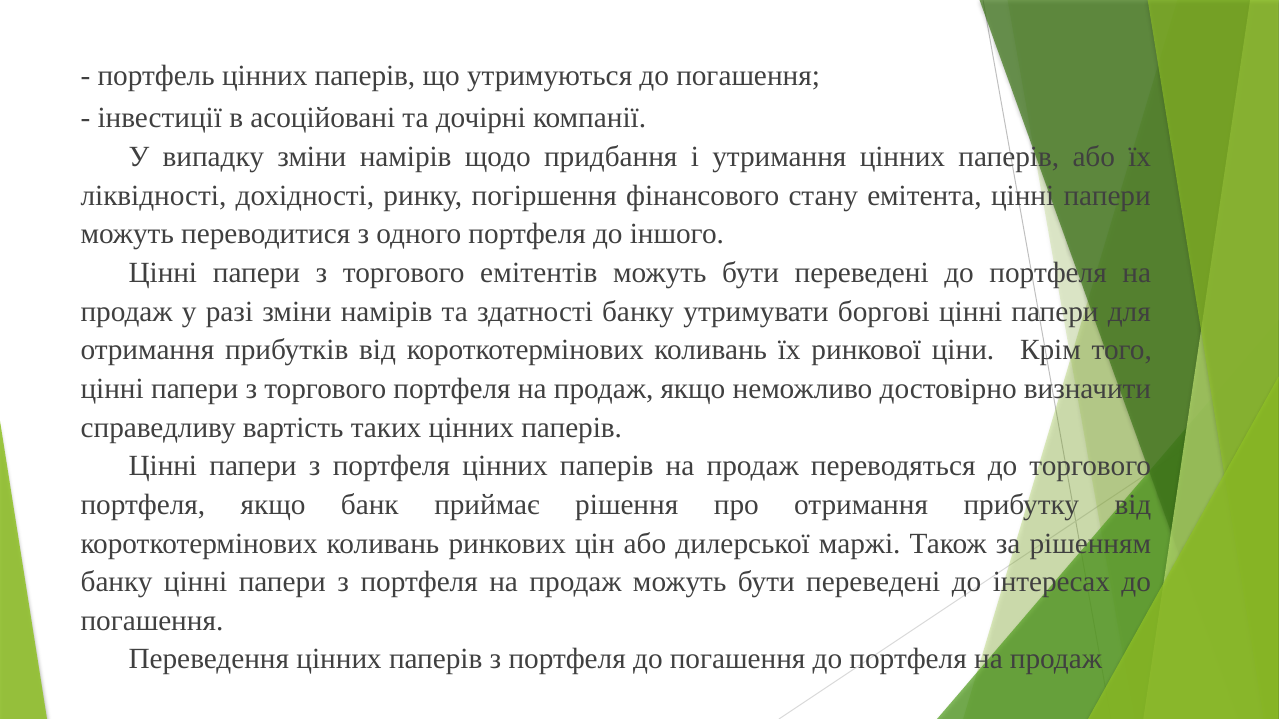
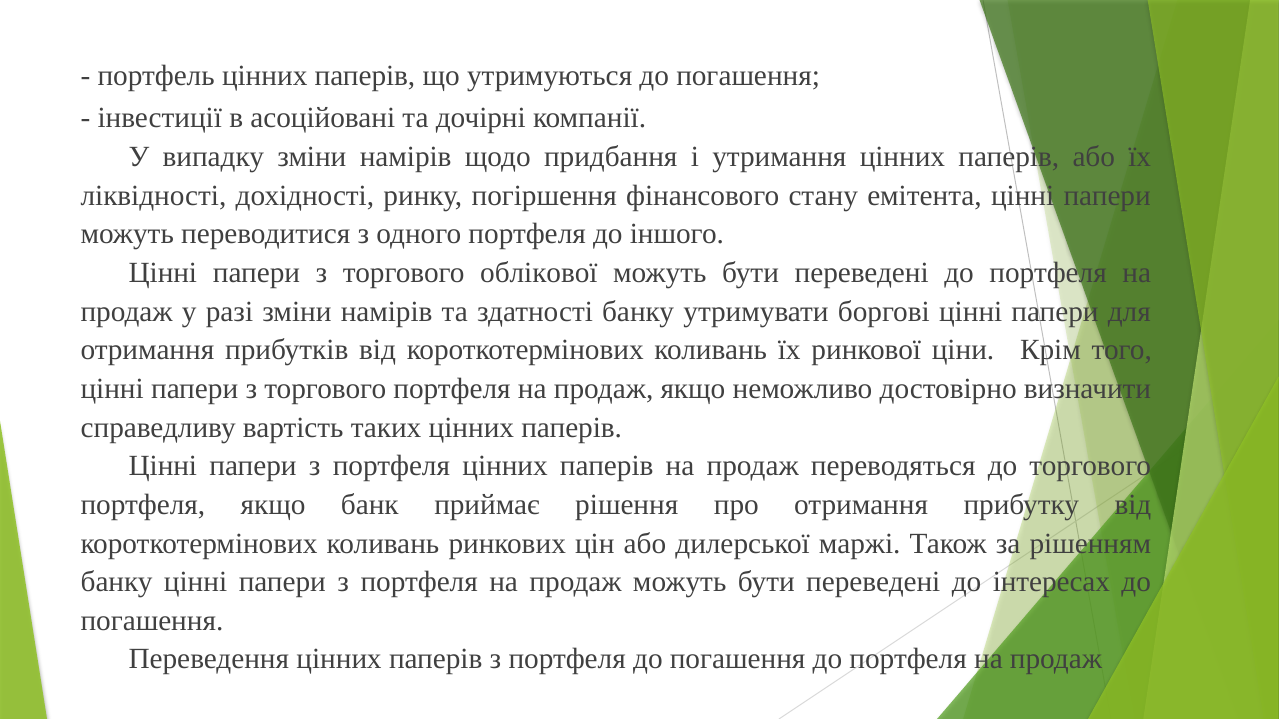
емітентів: емітентів -> облікової (539, 273)
